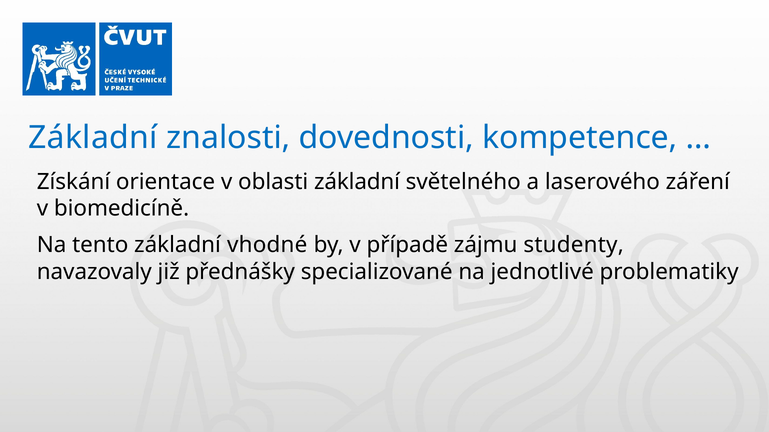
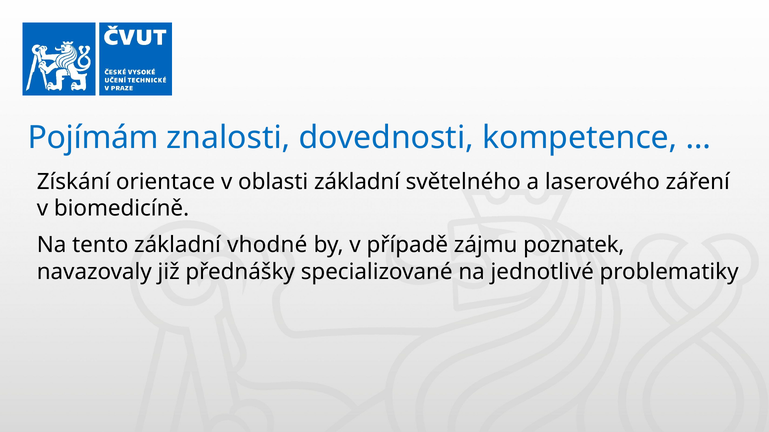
Základní: Základní -> Pojímám (93, 138)
studenty: studenty -> poznatek (574, 245)
